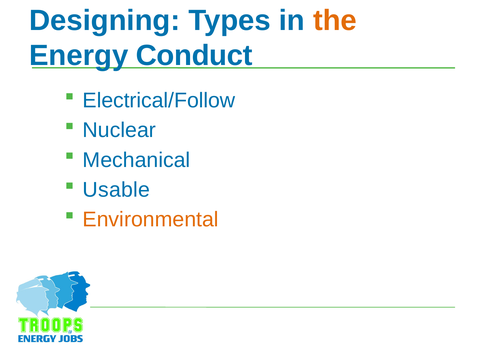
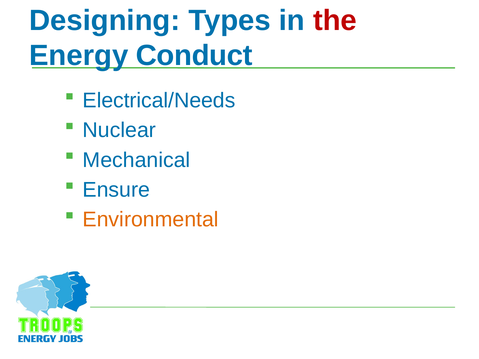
the colour: orange -> red (335, 20)
Electrical/Follow: Electrical/Follow -> Electrical/Needs (159, 100)
Usable: Usable -> Ensure (116, 190)
